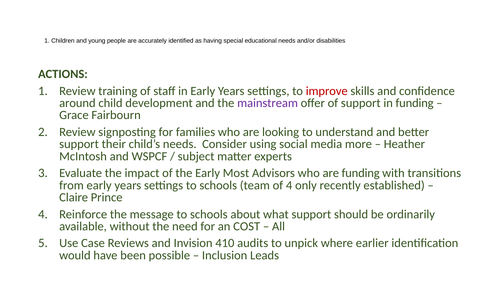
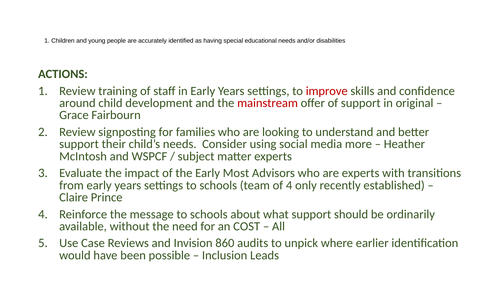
mainstream colour: purple -> red (268, 103)
in funding: funding -> original (415, 103)
are funding: funding -> experts (361, 173)
410: 410 -> 860 (225, 243)
